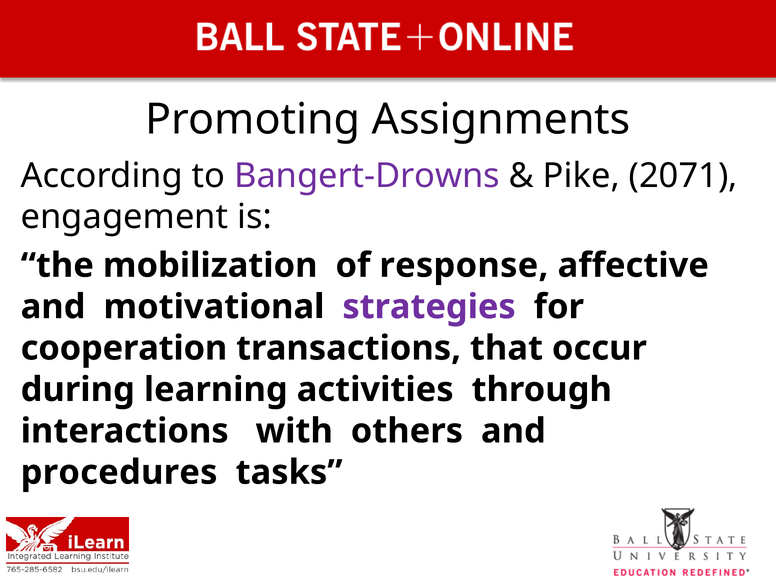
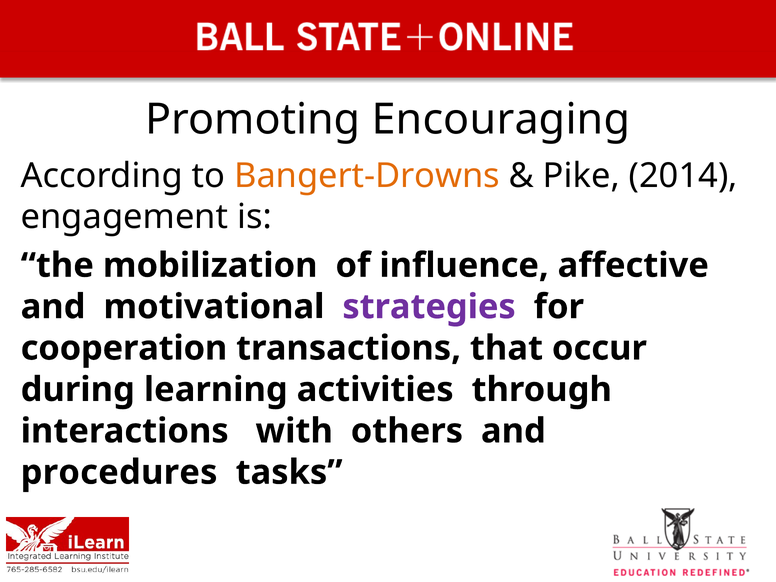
Assignments: Assignments -> Encouraging (501, 119)
Bangert-Drowns colour: purple -> orange (367, 176)
2071: 2071 -> 2014 (683, 176)
response: response -> influence (464, 265)
